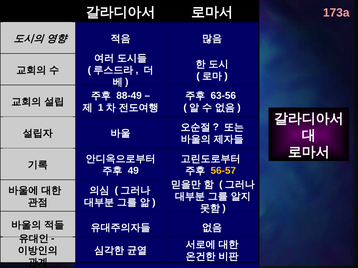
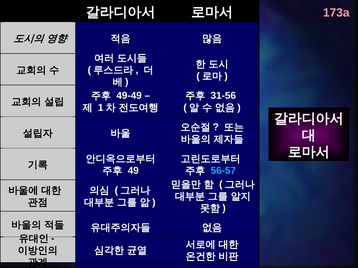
88-49: 88-49 -> 49-49 (129, 96)
63-56: 63-56 -> 31-56 (223, 96)
56-57 colour: yellow -> light blue (223, 171)
